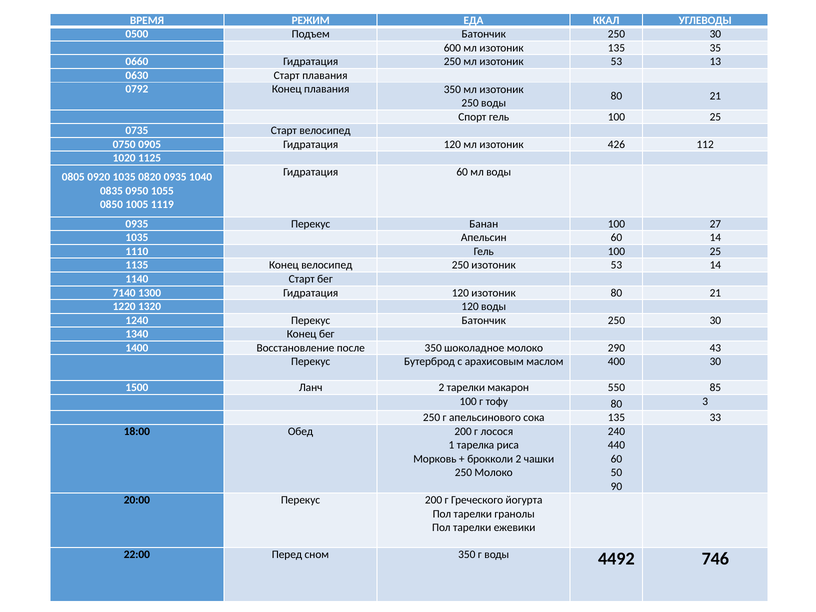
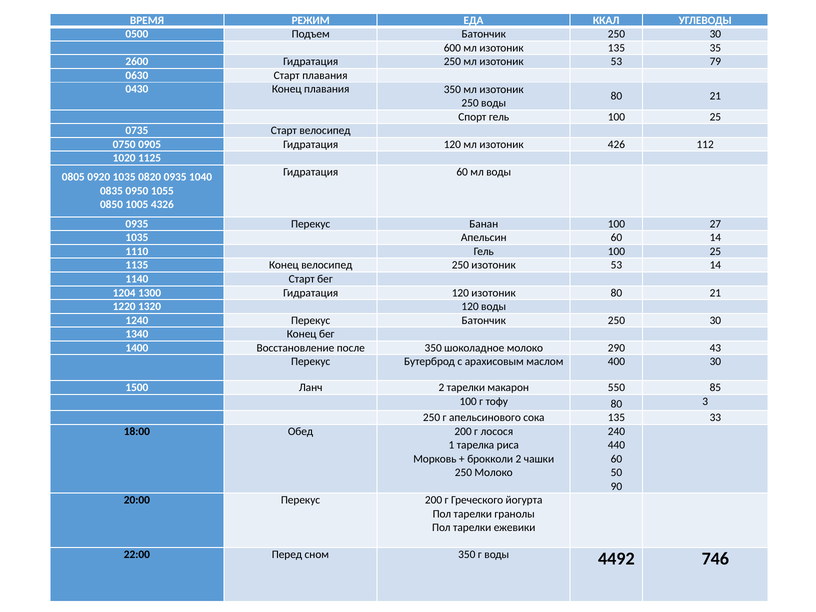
0660: 0660 -> 2600 (137, 62)
13: 13 -> 79 (715, 62)
0792: 0792 -> 0430 (137, 89)
1119: 1119 -> 4326 (162, 205)
7140: 7140 -> 1204 (124, 293)
